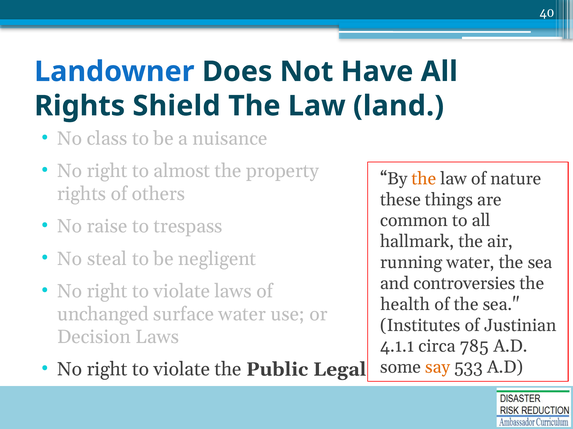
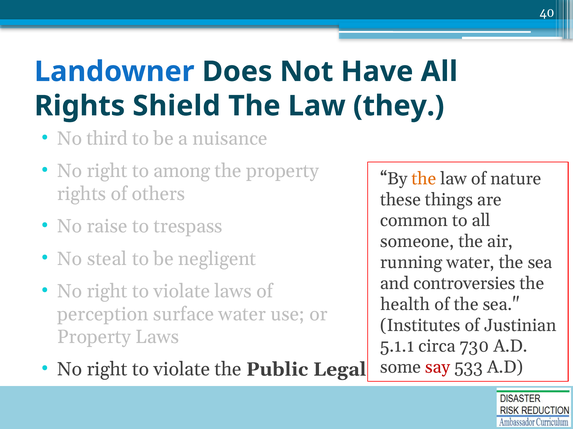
land: land -> they (399, 106)
class: class -> third (107, 139)
almost: almost -> among (182, 171)
hallmark: hallmark -> someone (417, 242)
unchanged: unchanged -> perception (103, 315)
Decision: Decision -> Property (94, 338)
4.1.1: 4.1.1 -> 5.1.1 (397, 347)
785: 785 -> 730 (474, 347)
say colour: orange -> red (438, 368)
